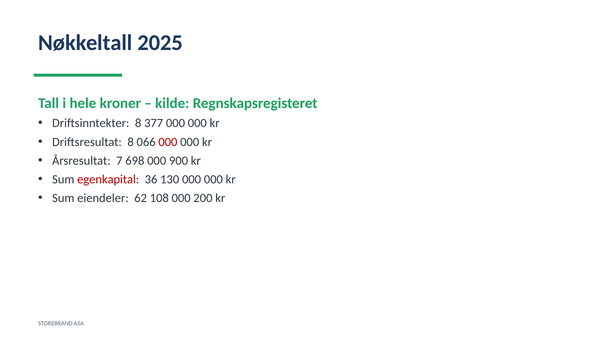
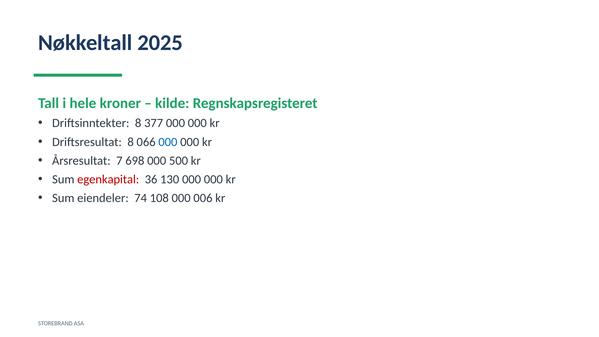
000 colour: red -> blue (168, 142)
900: 900 -> 500 (179, 161)
62: 62 -> 74 (141, 198)
200: 200 -> 006 (203, 198)
